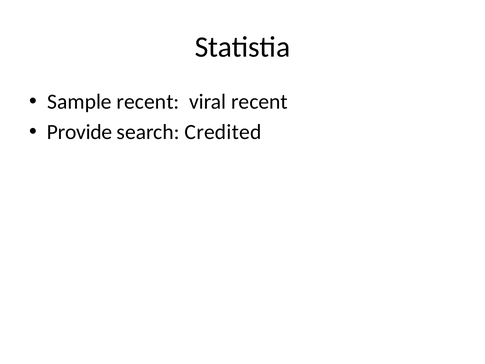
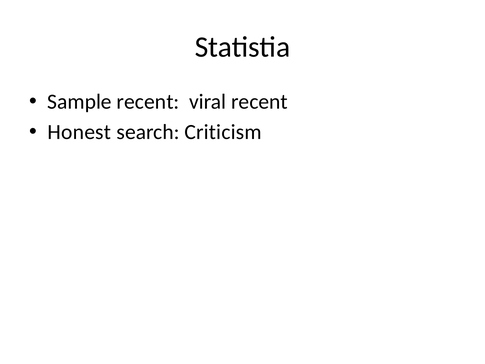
Provide: Provide -> Honest (79, 132)
Credited: Credited -> Criticism (223, 132)
